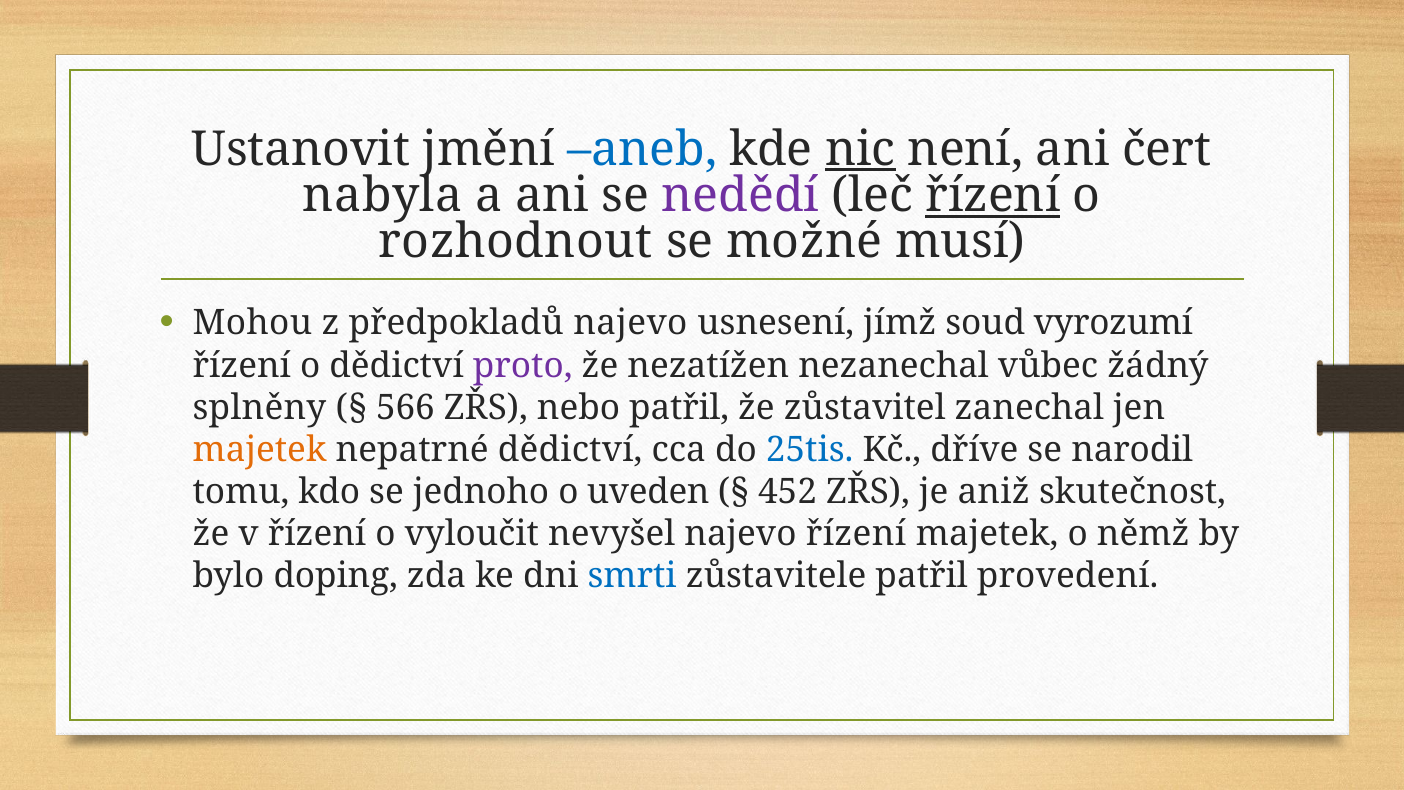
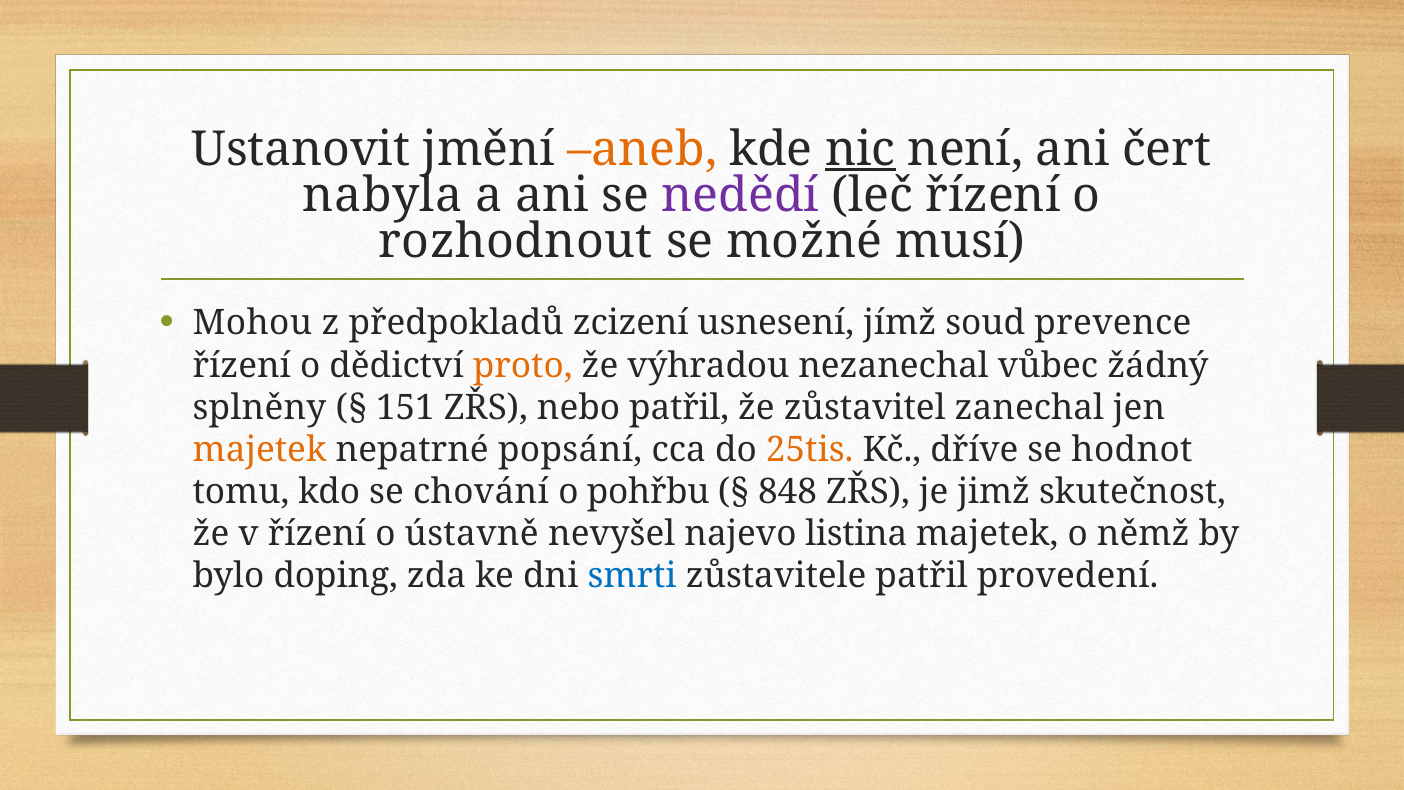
aneb colour: blue -> orange (642, 149)
řízení underline: present -> none (993, 195)
předpokladů najevo: najevo -> zcizení (631, 323)
vyrozumí: vyrozumí -> prevence (1113, 323)
proto colour: purple -> orange (523, 365)
nezatížen: nezatížen -> výhradou (708, 365)
566: 566 -> 151 (405, 407)
nepatrné dědictví: dědictví -> popsání (570, 450)
25tis colour: blue -> orange (810, 450)
narodil: narodil -> hodnot (1132, 450)
jednoho: jednoho -> chování (481, 492)
uveden: uveden -> pohřbu (648, 492)
452: 452 -> 848 (788, 492)
aniž: aniž -> jimž (994, 492)
vyloučit: vyloučit -> ústavně (472, 534)
najevo řízení: řízení -> listina (856, 534)
